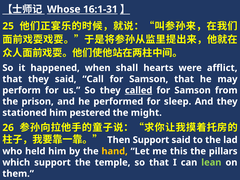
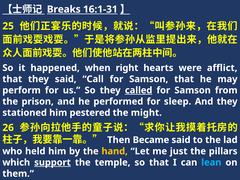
Whose: Whose -> Breaks (64, 9)
shall: shall -> right (127, 68)
Then Support: Support -> Became (151, 140)
this: this -> just (179, 151)
support underline: none -> present (52, 162)
lean colour: light green -> light blue (211, 162)
